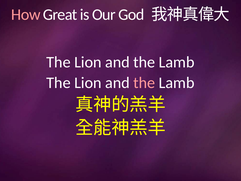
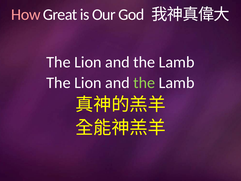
the colour: pink -> light green (144, 83)
